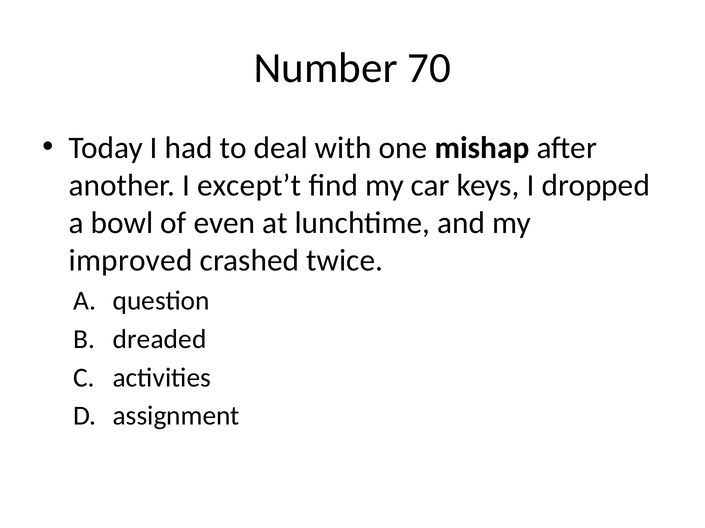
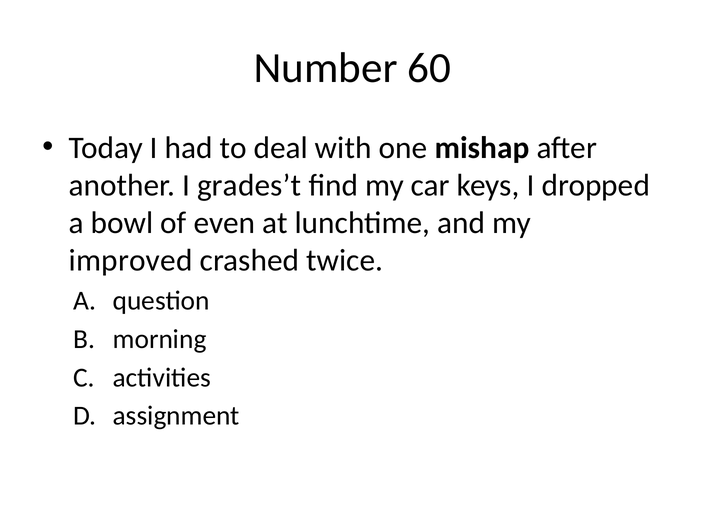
70: 70 -> 60 (429, 68)
except’t: except’t -> grades’t (249, 186)
dreaded: dreaded -> morning (160, 340)
